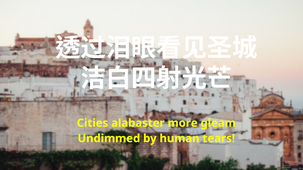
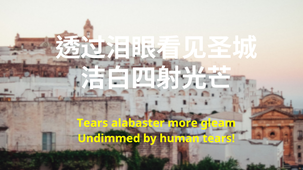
Cities: Cities -> Tears (92, 123)
